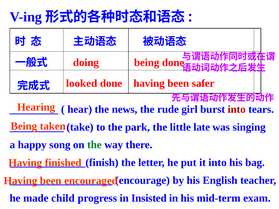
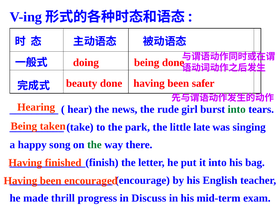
looked: looked -> beauty (82, 83)
into colour: red -> green (237, 109)
child: child -> thrill (63, 198)
Insisted: Insisted -> Discuss (149, 198)
